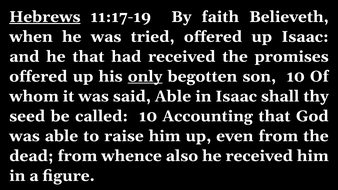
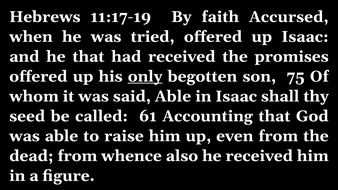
Hebrews underline: present -> none (45, 17)
Believeth: Believeth -> Accursed (289, 17)
son 10: 10 -> 75 (296, 77)
called 10: 10 -> 61 (148, 116)
